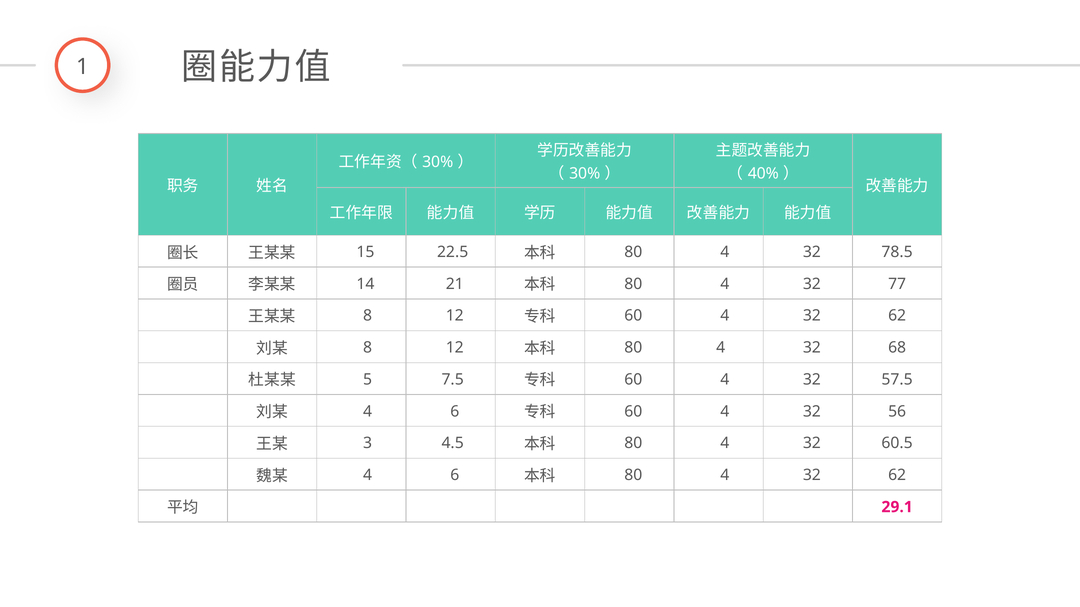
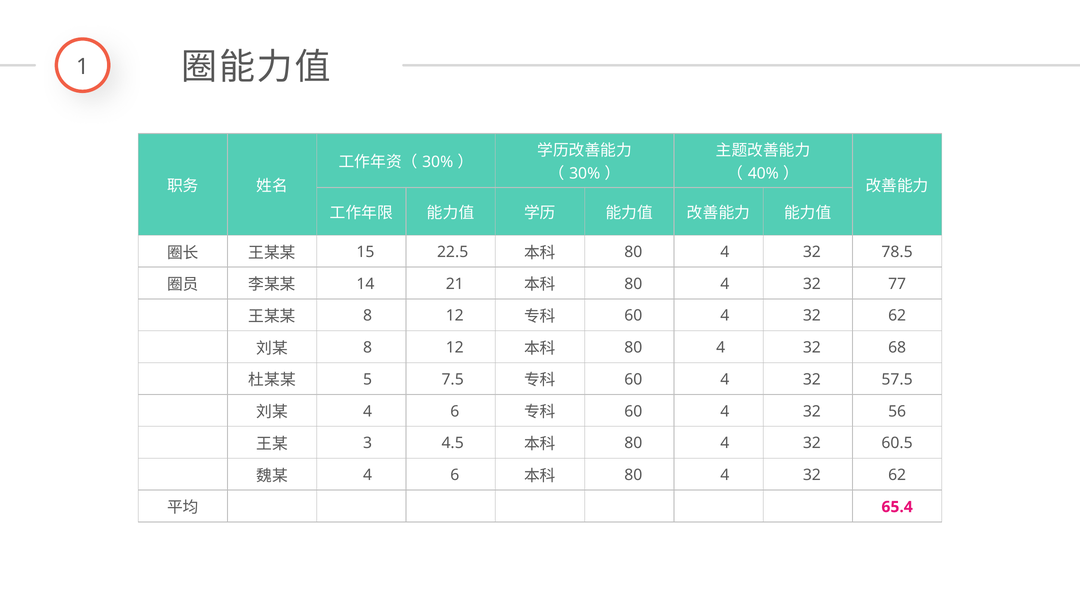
29.1: 29.1 -> 65.4 (897, 507)
